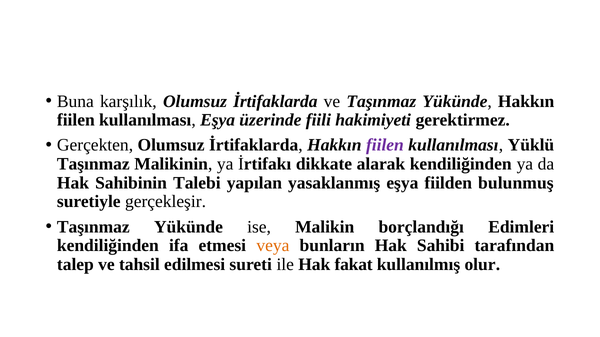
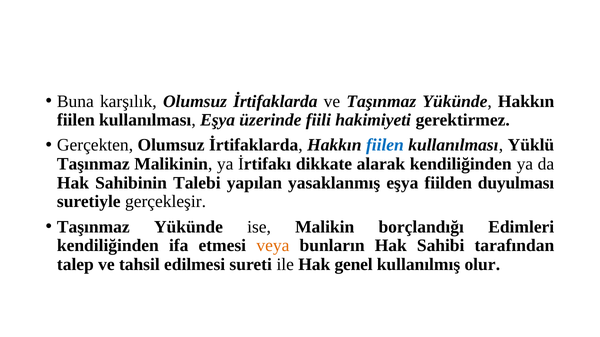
fiilen colour: purple -> blue (385, 145)
bulunmuş: bulunmuş -> duyulması (516, 183)
fakat: fakat -> genel (354, 265)
